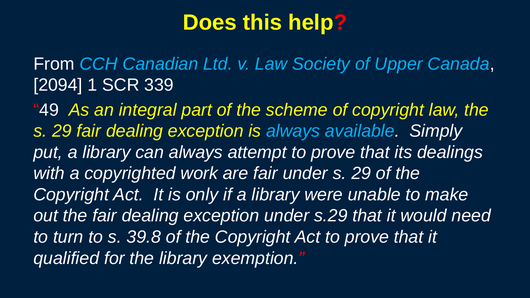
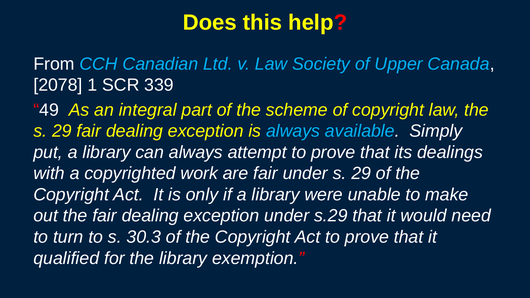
2094: 2094 -> 2078 (58, 85)
39.8: 39.8 -> 30.3 (144, 237)
